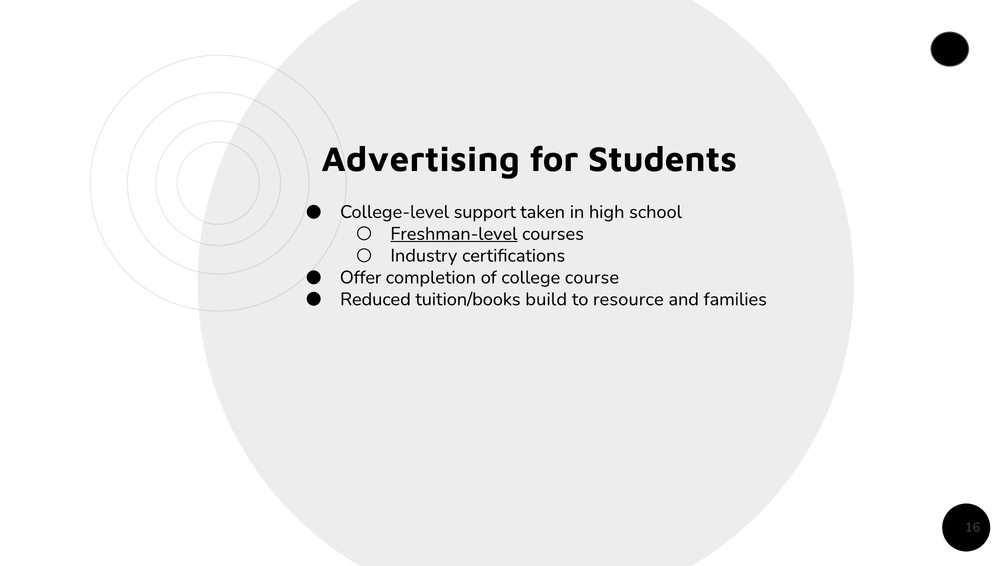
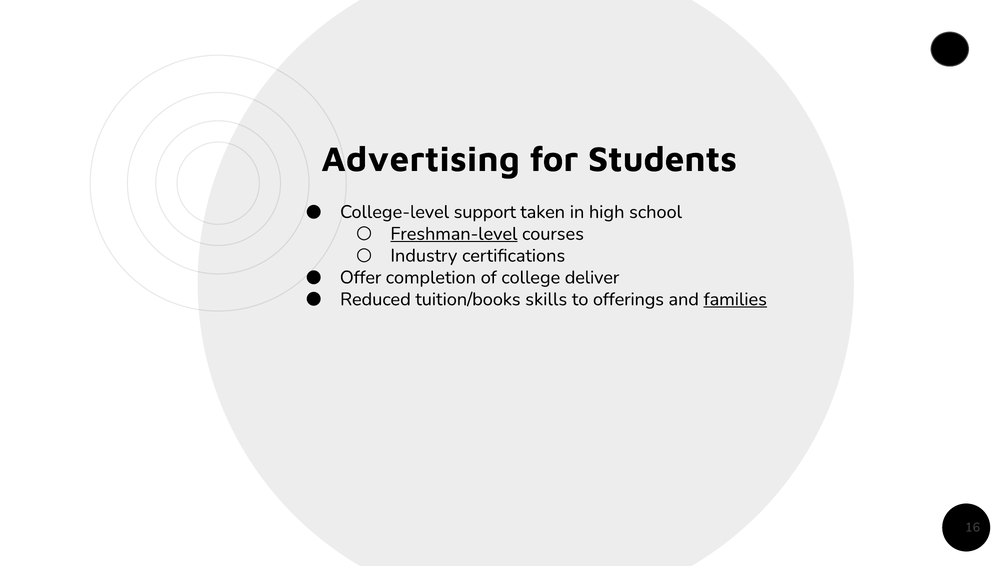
course: course -> deliver (592, 278)
build: build -> skills (546, 300)
resource: resource -> offerings (628, 300)
families underline: none -> present (735, 300)
